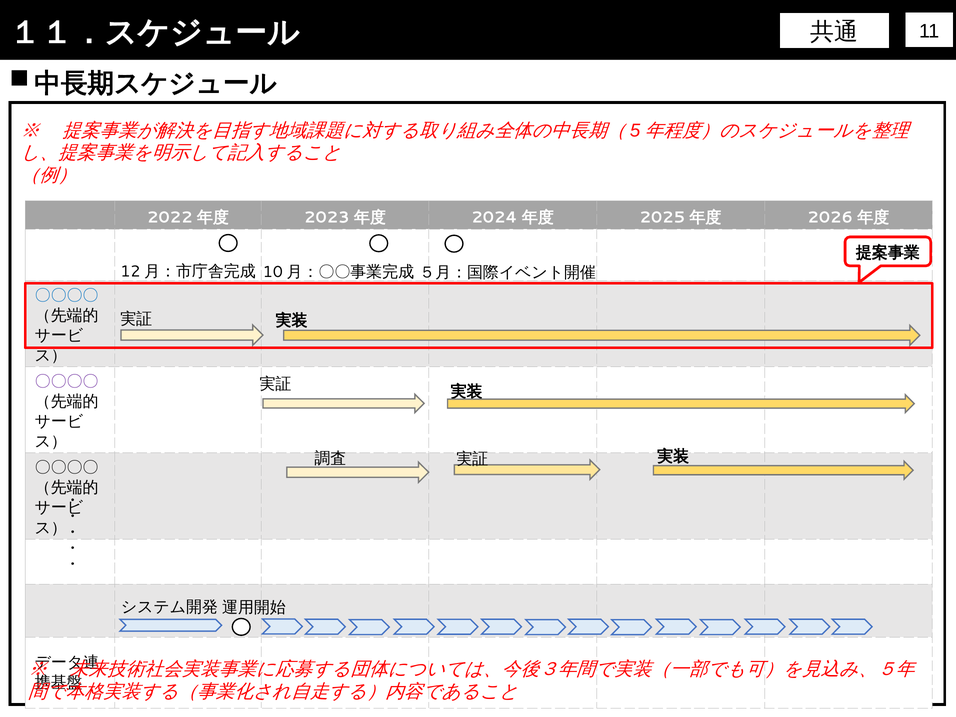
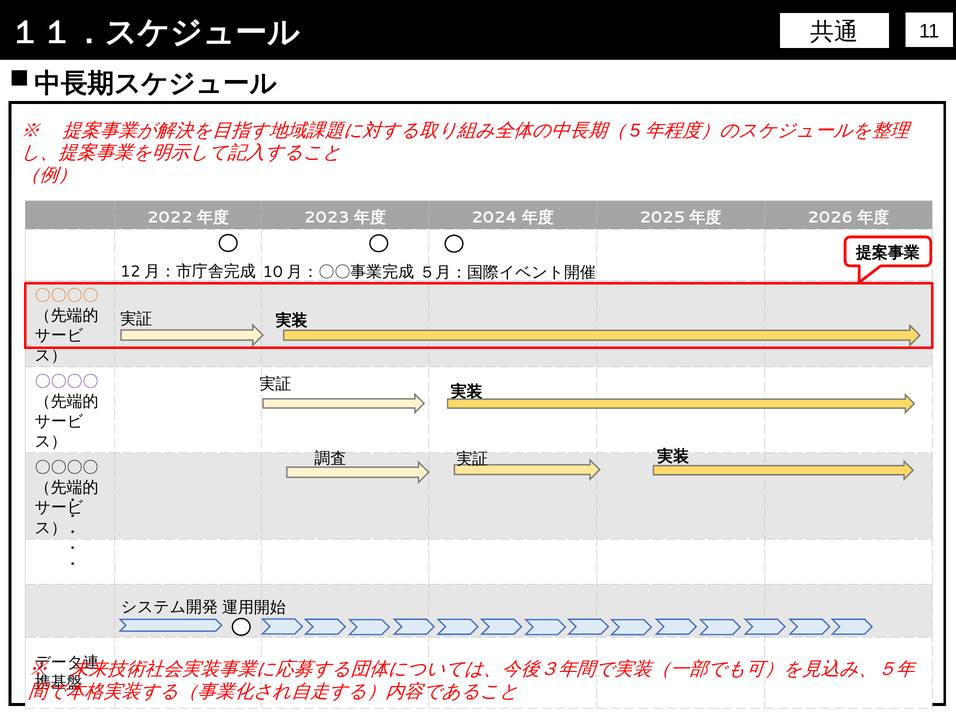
〇〇〇〇 colour: blue -> orange (67, 295)
